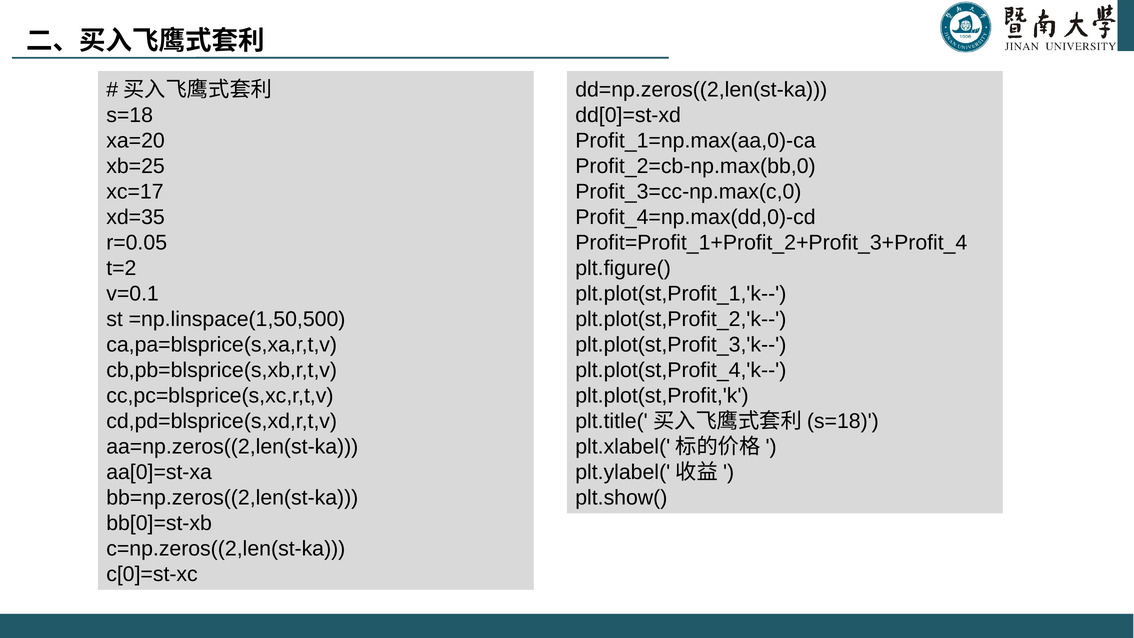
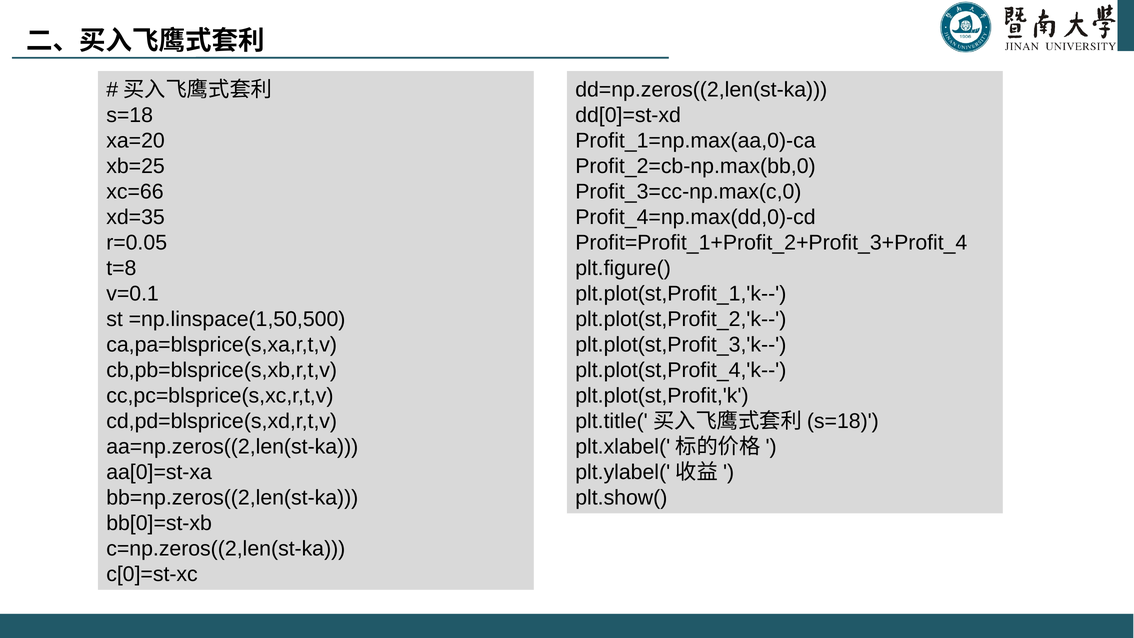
xc=17: xc=17 -> xc=66 (135, 192)
t=2: t=2 -> t=8 (121, 268)
